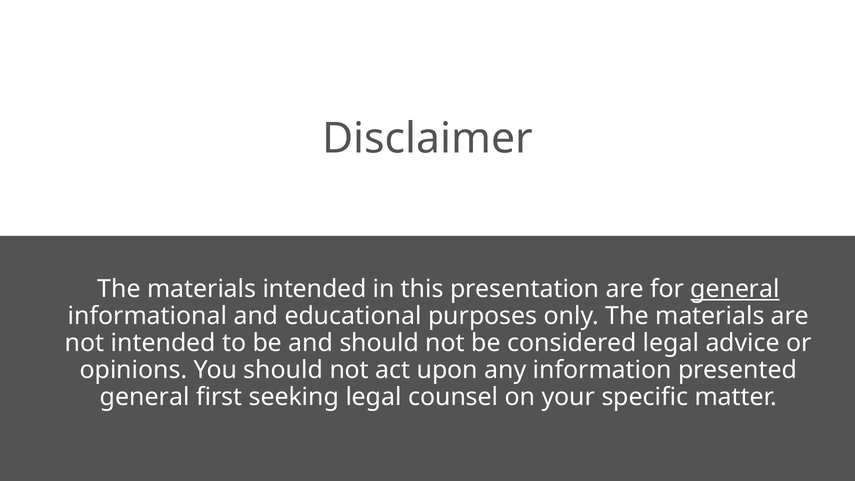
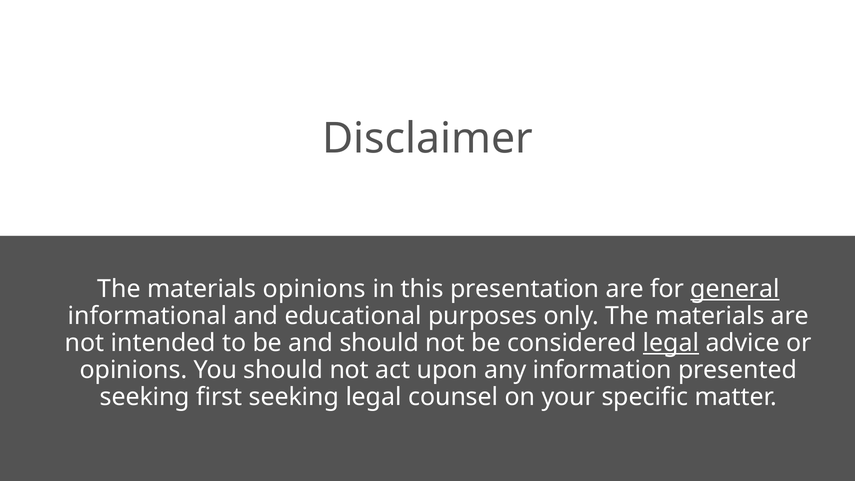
materials intended: intended -> opinions (314, 289)
legal underline: none -> present (671, 343)
general: general -> seeking (145, 397)
